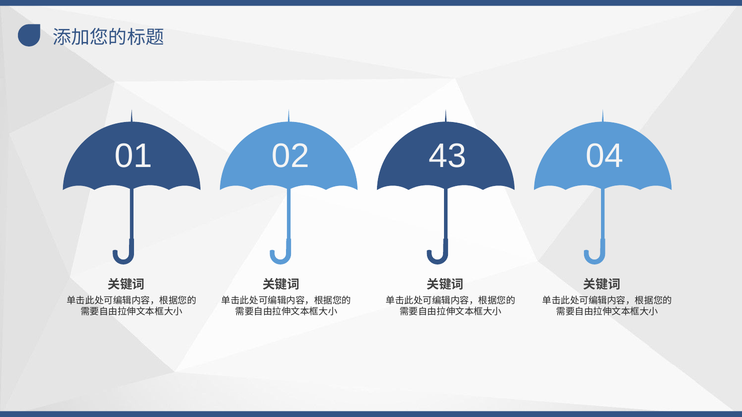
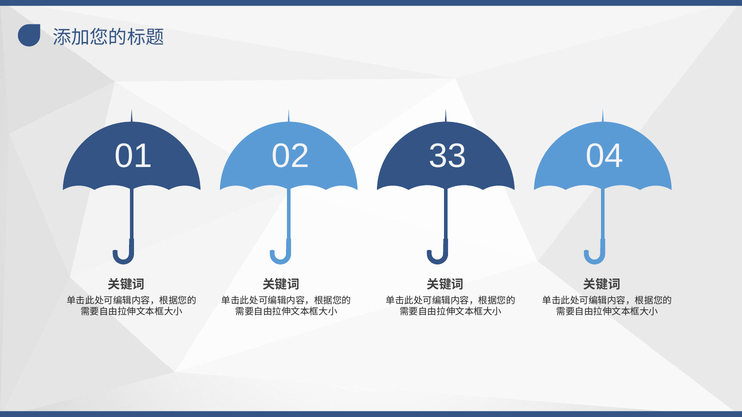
43: 43 -> 33 (447, 156)
